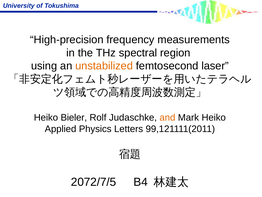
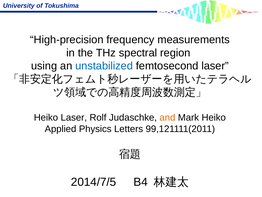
unstabilized colour: orange -> blue (104, 66)
Heiko Bieler: Bieler -> Laser (74, 117)
2072/7/5: 2072/7/5 -> 2014/7/5 (94, 182)
